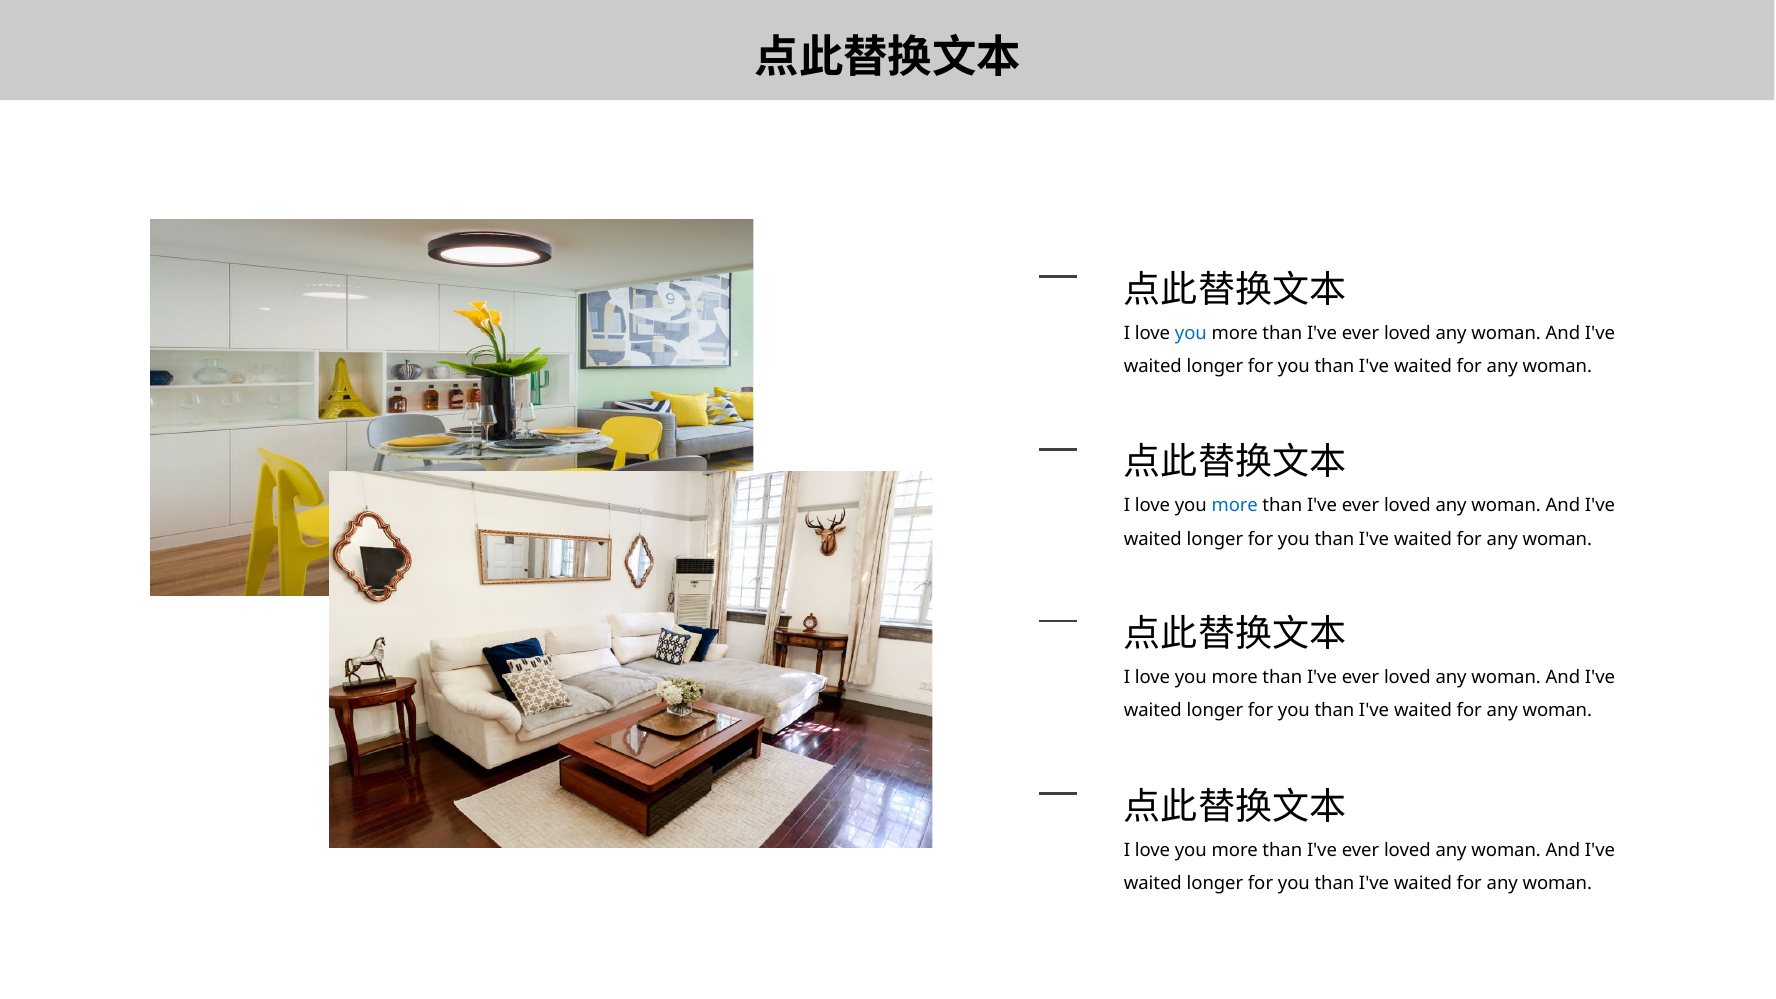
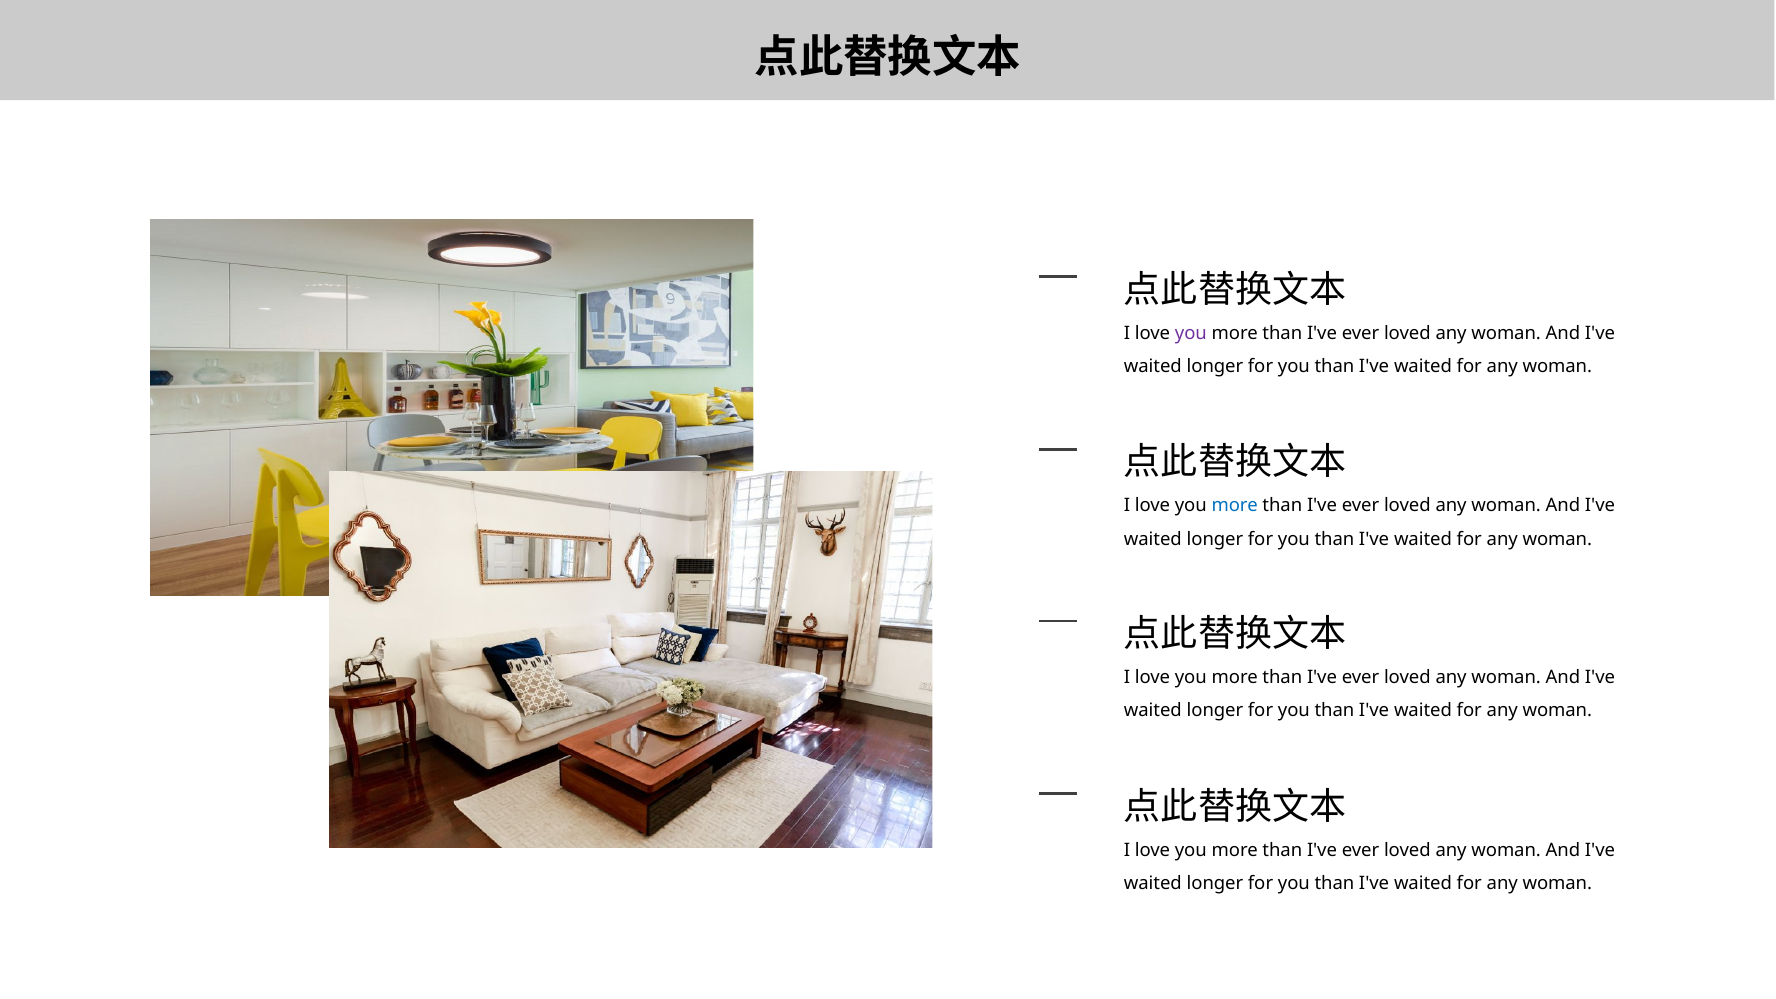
you colour: blue -> purple (1191, 333)
